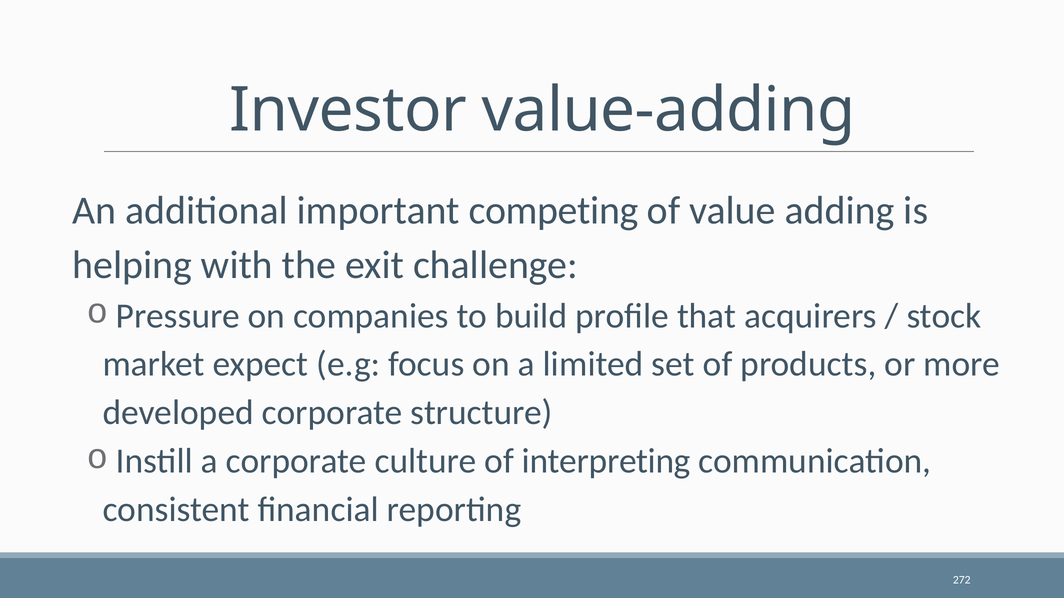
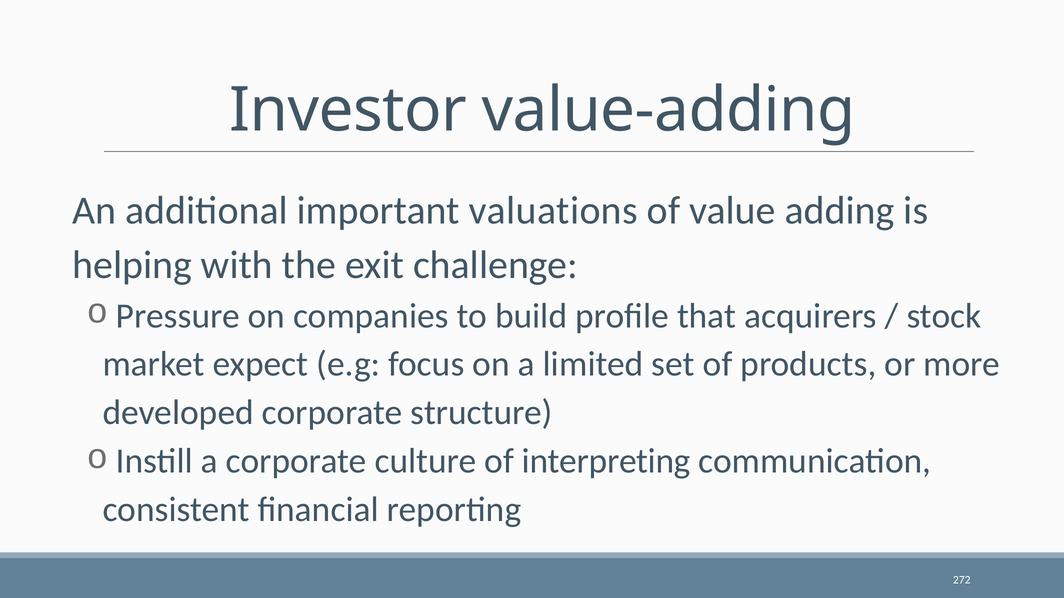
competing: competing -> valuations (553, 211)
